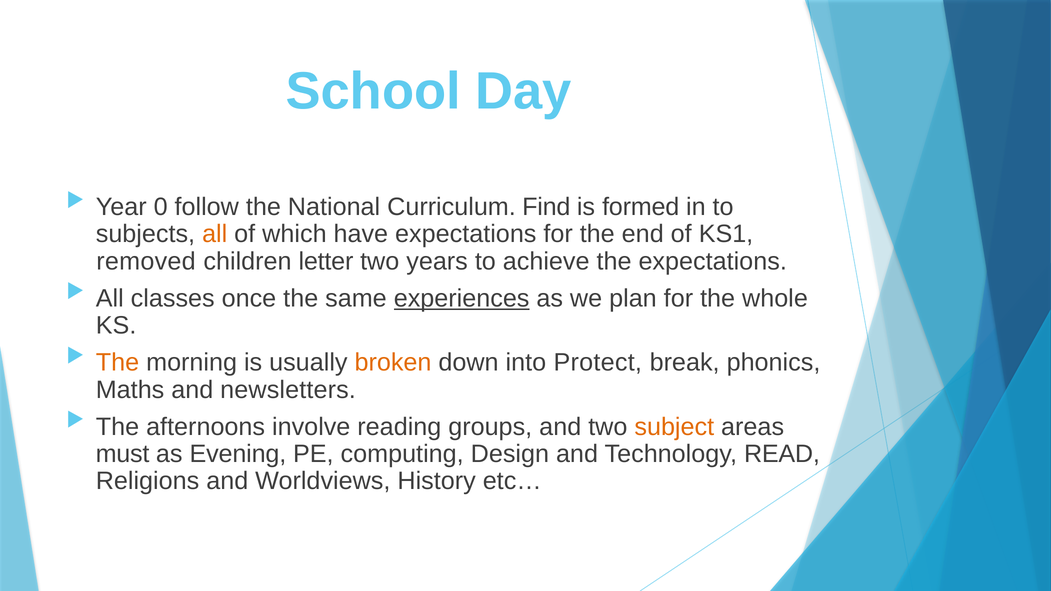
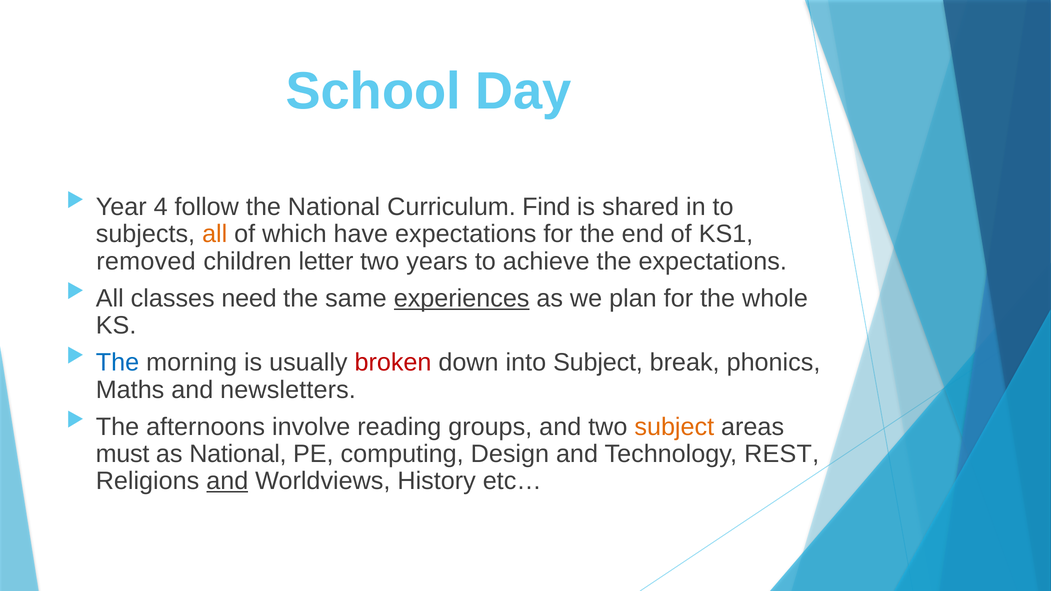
0: 0 -> 4 (161, 207)
formed: formed -> shared (641, 207)
once: once -> need (249, 298)
The colour: orange -> blue (118, 363)
broken colour: orange -> red (393, 363)
into Protect: Protect -> Subject (598, 363)
as Evening: Evening -> National (238, 454)
READ: READ -> REST (782, 454)
and underline: none -> present (227, 481)
